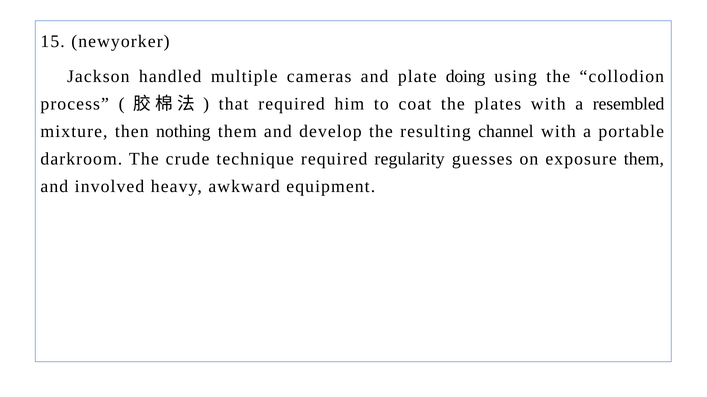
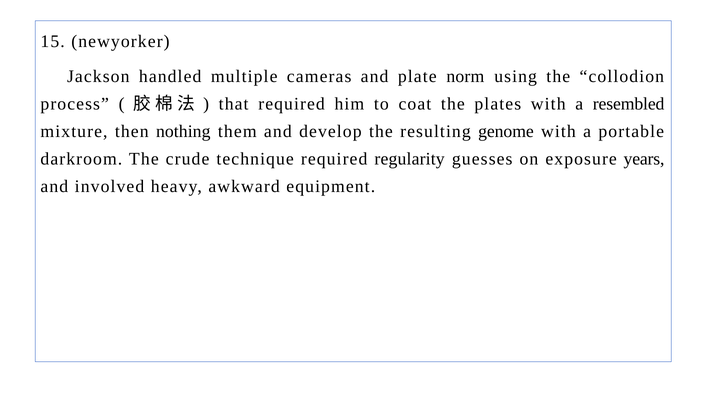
doing: doing -> norm (465, 77)
channel: channel -> genome (506, 132)
exposure them: them -> years (644, 159)
